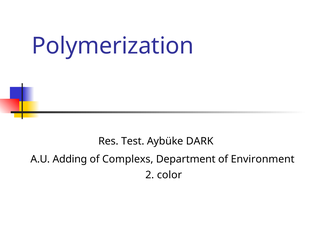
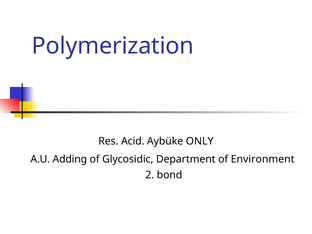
Test: Test -> Acid (133, 141)
DARK: DARK -> ONLY (200, 141)
Complexs: Complexs -> Glycosidic (128, 159)
color: color -> bond (170, 175)
